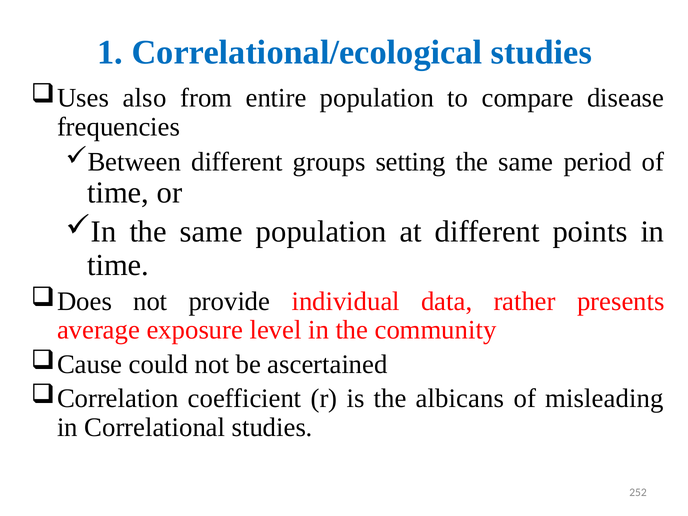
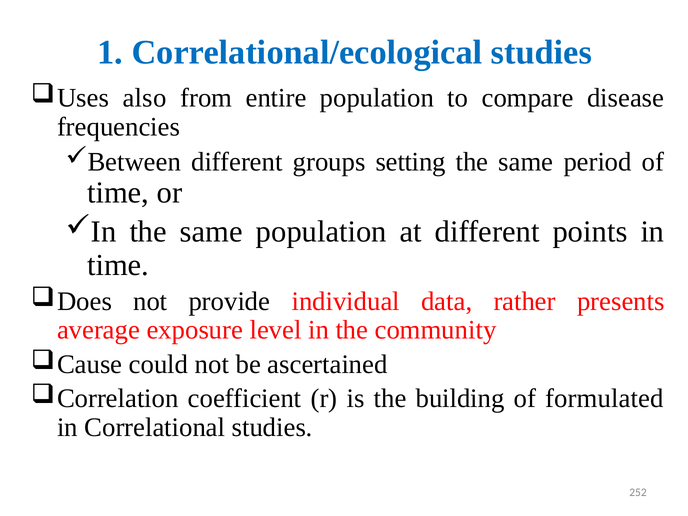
albicans: albicans -> building (460, 398)
misleading: misleading -> formulated (605, 398)
